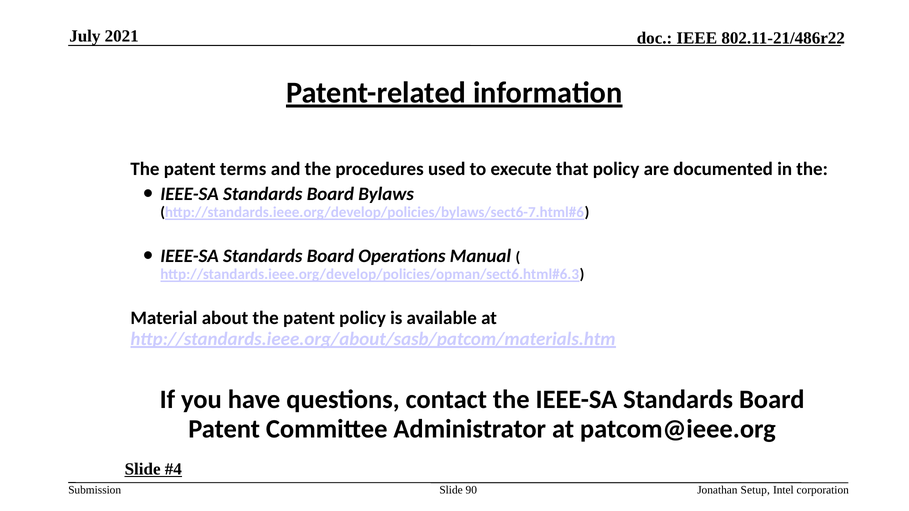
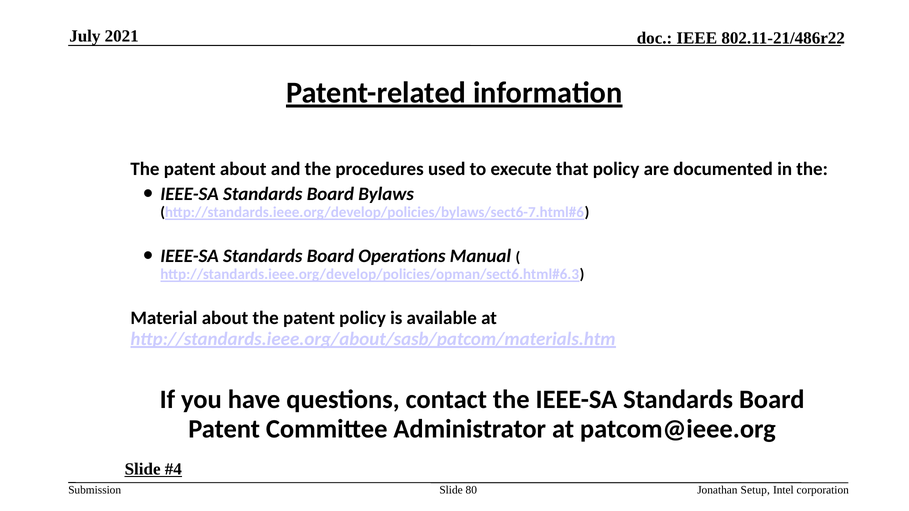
patent terms: terms -> about (243, 169)
90: 90 -> 80 (471, 490)
